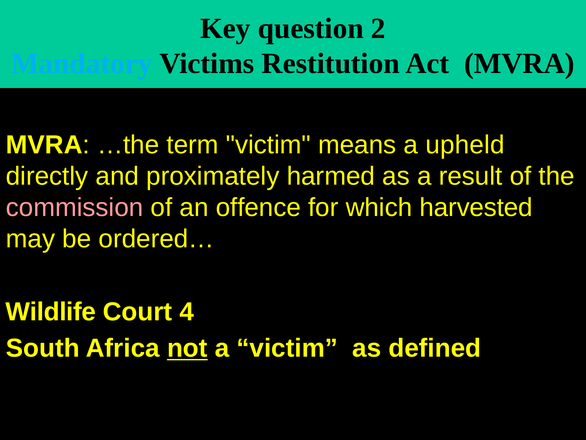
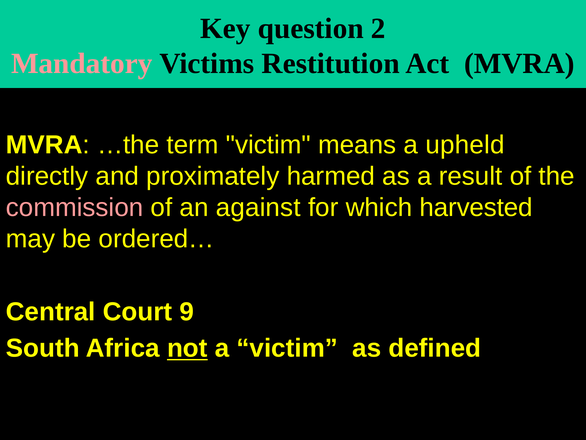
Mandatory colour: light blue -> pink (82, 64)
offence: offence -> against (258, 207)
Wildlife: Wildlife -> Central (51, 311)
4: 4 -> 9 (187, 311)
